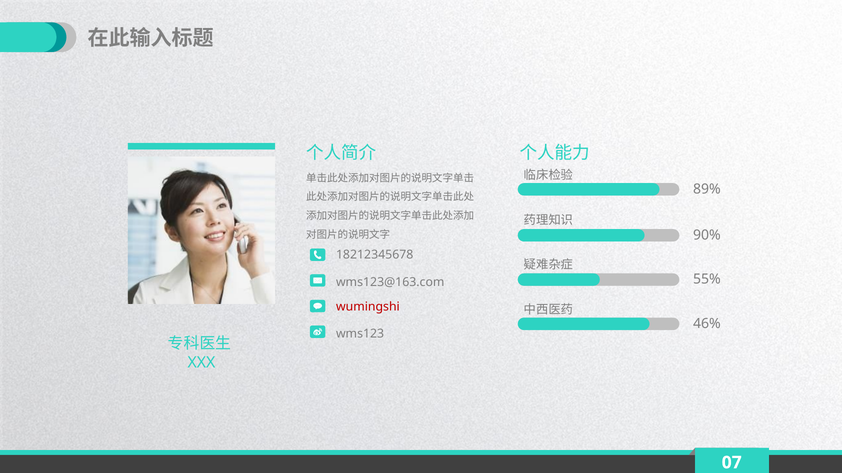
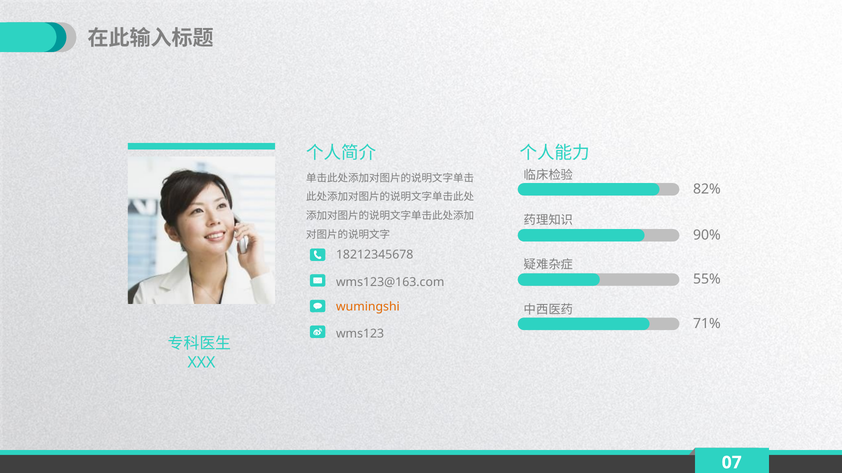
89%: 89% -> 82% (707, 189)
wumingshi colour: red -> orange (368, 307)
46%: 46% -> 71% (707, 324)
